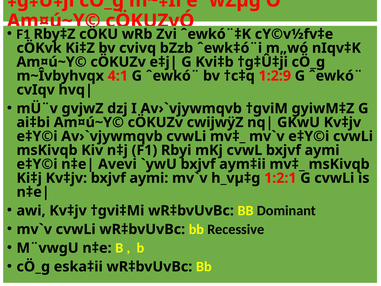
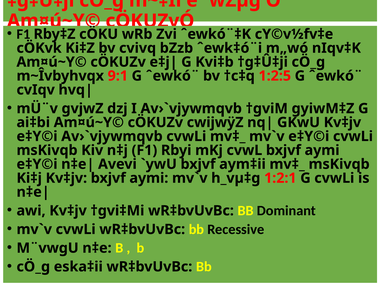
4:1: 4:1 -> 9:1 (118, 76)
1:2:9: 1:2:9 -> 1:2:5 (275, 76)
